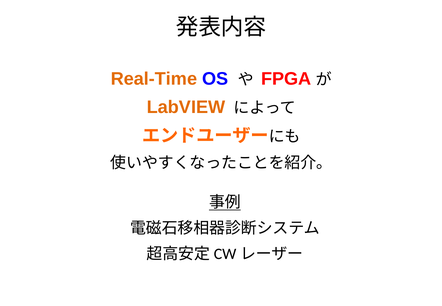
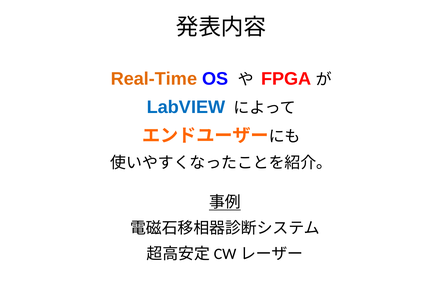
LabVIEW colour: orange -> blue (186, 107)
